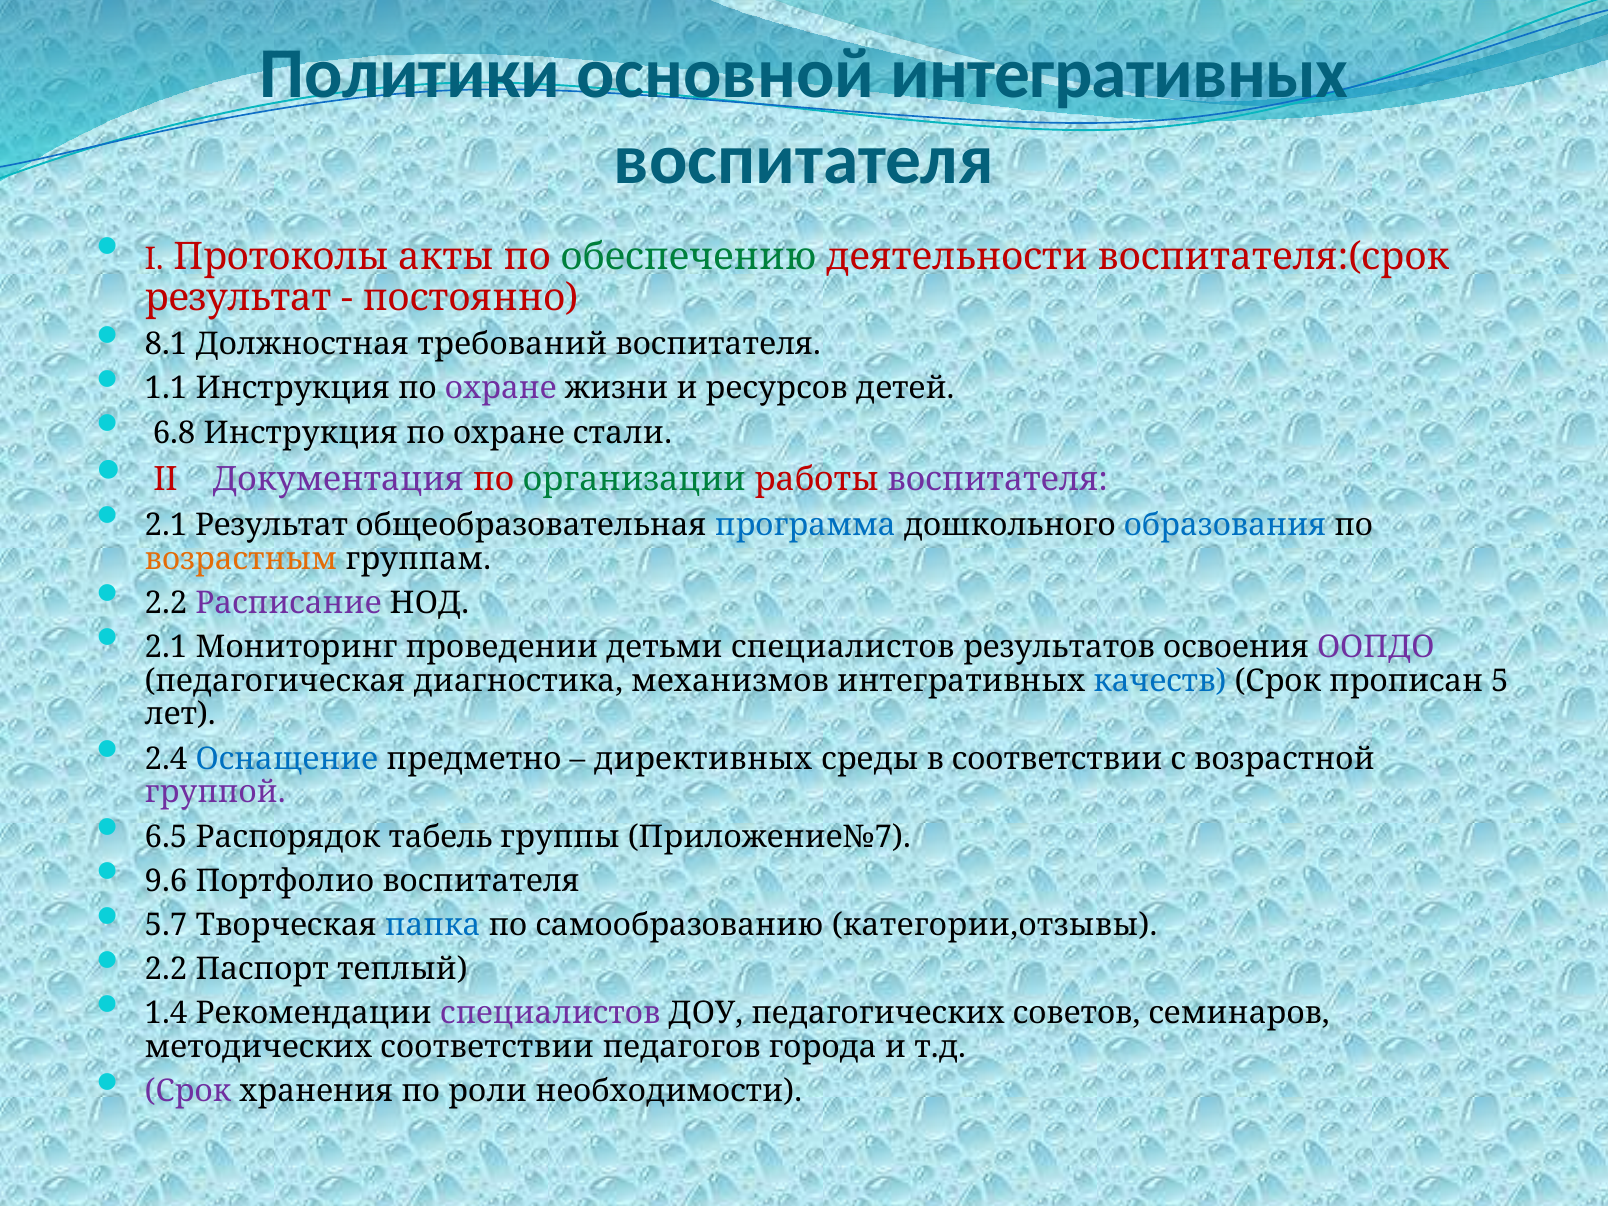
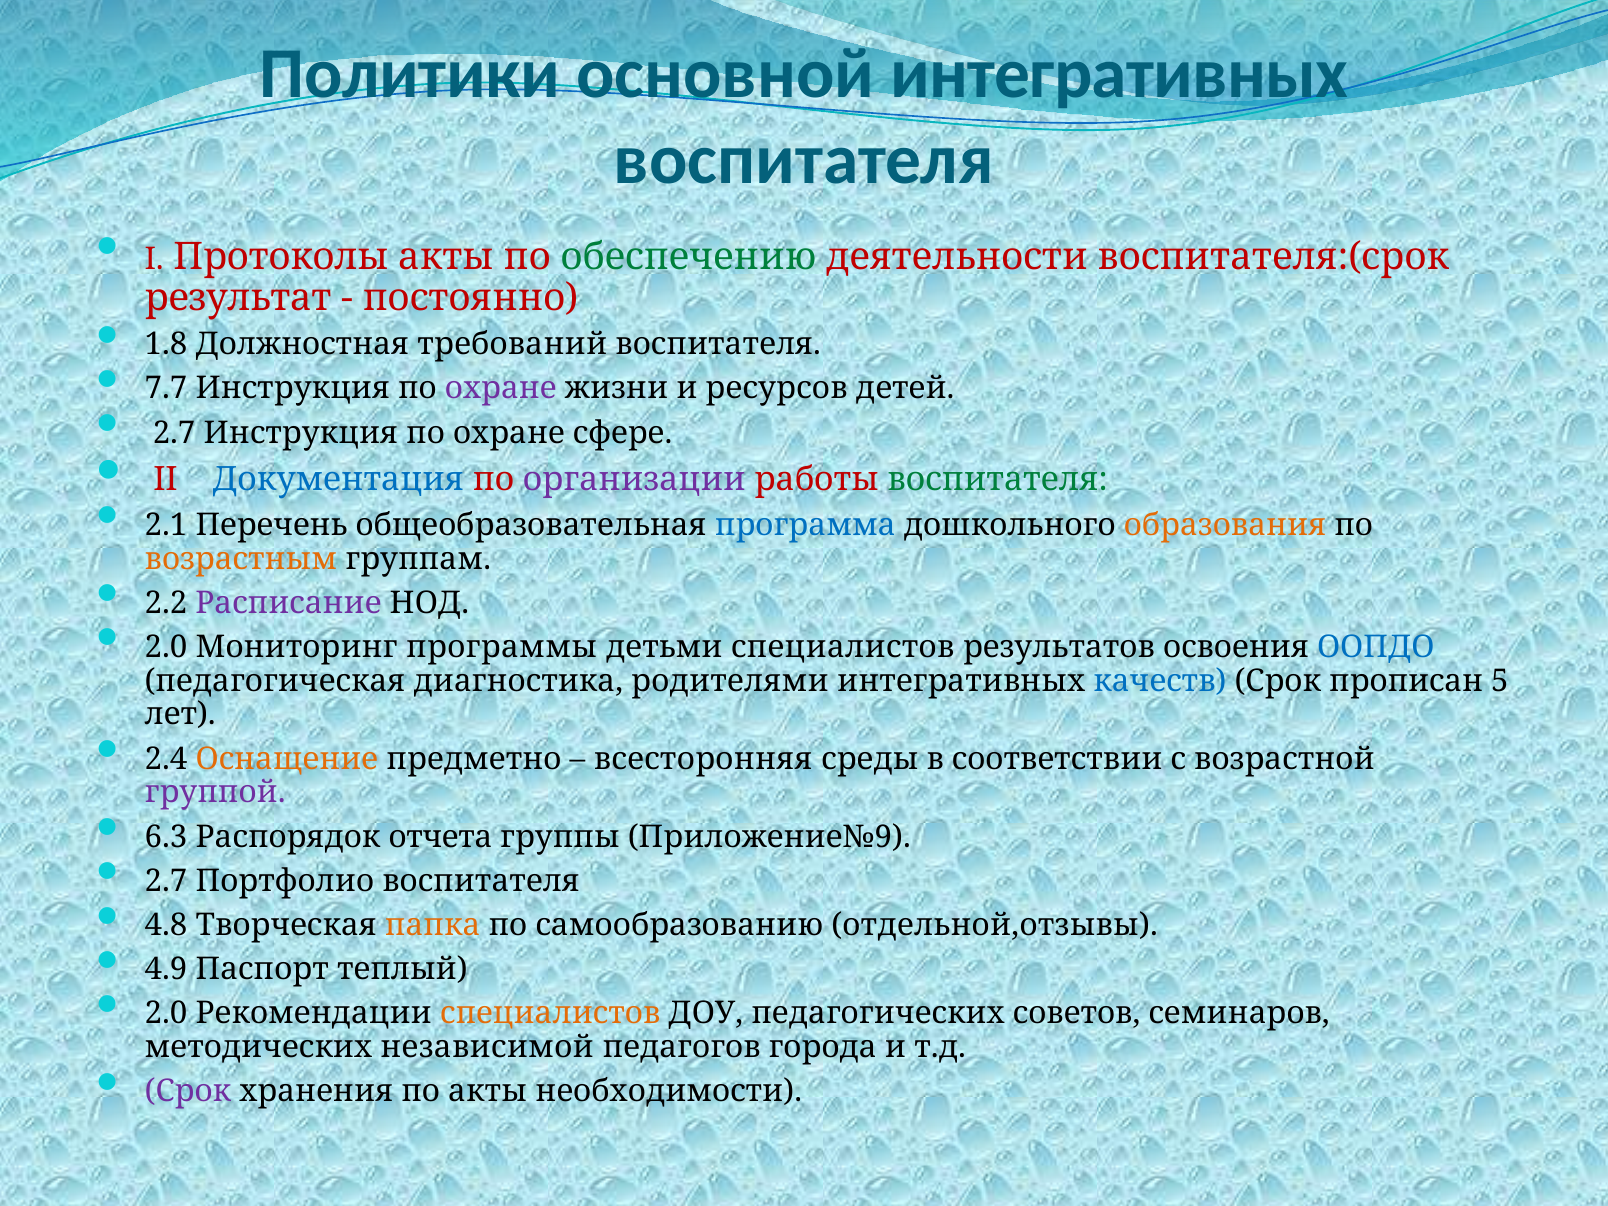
8.1: 8.1 -> 1.8 (166, 344)
1.1: 1.1 -> 7.7 (166, 389)
6.8: 6.8 -> 2.7 (174, 433)
стали: стали -> сфере (623, 433)
Документация colour: purple -> blue (338, 480)
организации colour: green -> purple (634, 480)
воспитателя colour: purple -> green (998, 480)
2.1 Результат: Результат -> Перечень (272, 525)
образования colour: blue -> orange (1225, 525)
2.1: 2.1 -> 2.0 (166, 647)
проведении: проведении -> программы (502, 647)
ООПДО colour: purple -> blue (1376, 647)
механизмов: механизмов -> родителями (730, 681)
Оснащение colour: blue -> orange (287, 759)
директивных: директивных -> всесторонняя (703, 759)
6.5: 6.5 -> 6.3 (166, 837)
табель: табель -> отчета (441, 837)
Приложение№7: Приложение№7 -> Приложение№9 (769, 837)
9.6: 9.6 -> 2.7 (166, 881)
5.7: 5.7 -> 4.8 (166, 925)
папка colour: blue -> orange (433, 925)
категории,отзывы: категории,отзывы -> отдельной,отзывы (995, 925)
2.2: 2.2 -> 4.9 (166, 969)
1.4: 1.4 -> 2.0 (166, 1014)
специалистов colour: purple -> orange (550, 1014)
методических соответствии: соответствии -> независимой (487, 1047)
по роли: роли -> акты (488, 1092)
